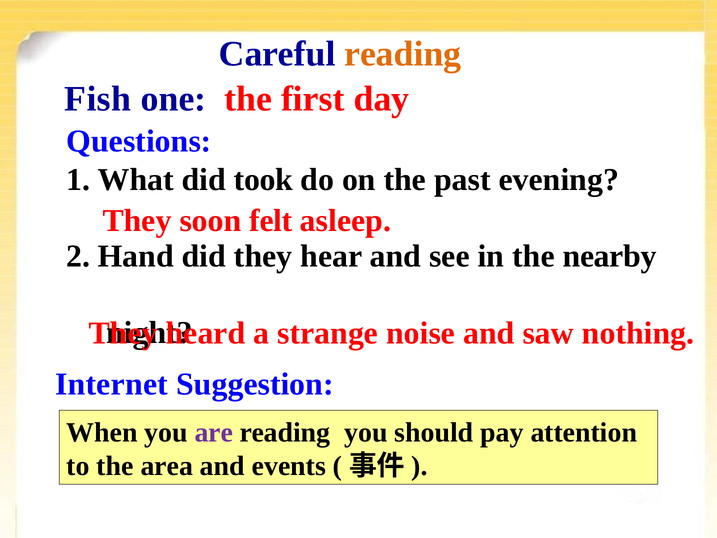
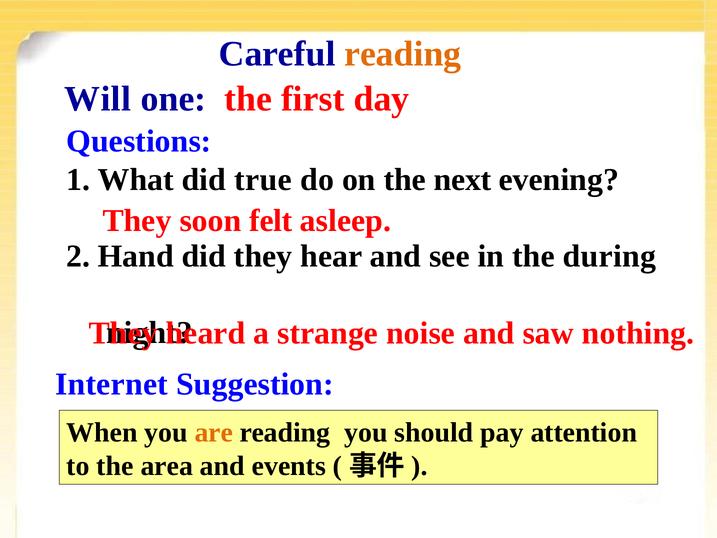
Fish: Fish -> Will (98, 99)
took: took -> true (263, 180)
past: past -> next (463, 180)
nearby: nearby -> during (609, 256)
are colour: purple -> orange (214, 432)
